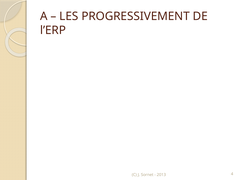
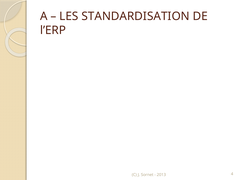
PROGRESSIVEMENT: PROGRESSIVEMENT -> STANDARDISATION (136, 16)
